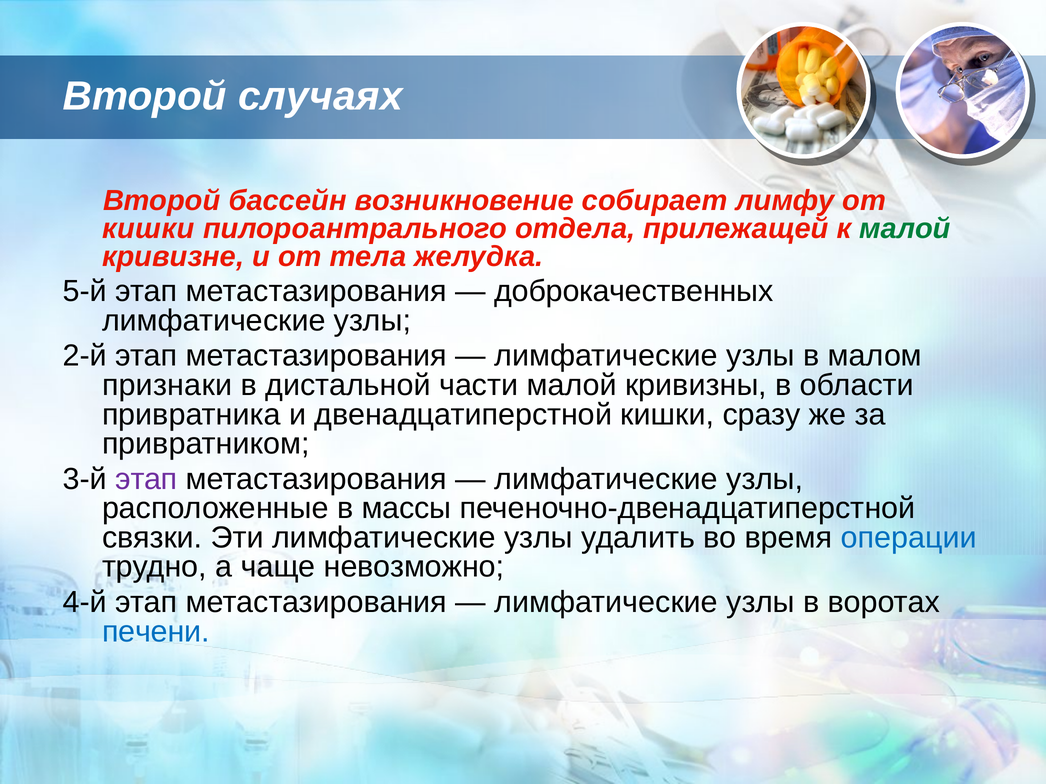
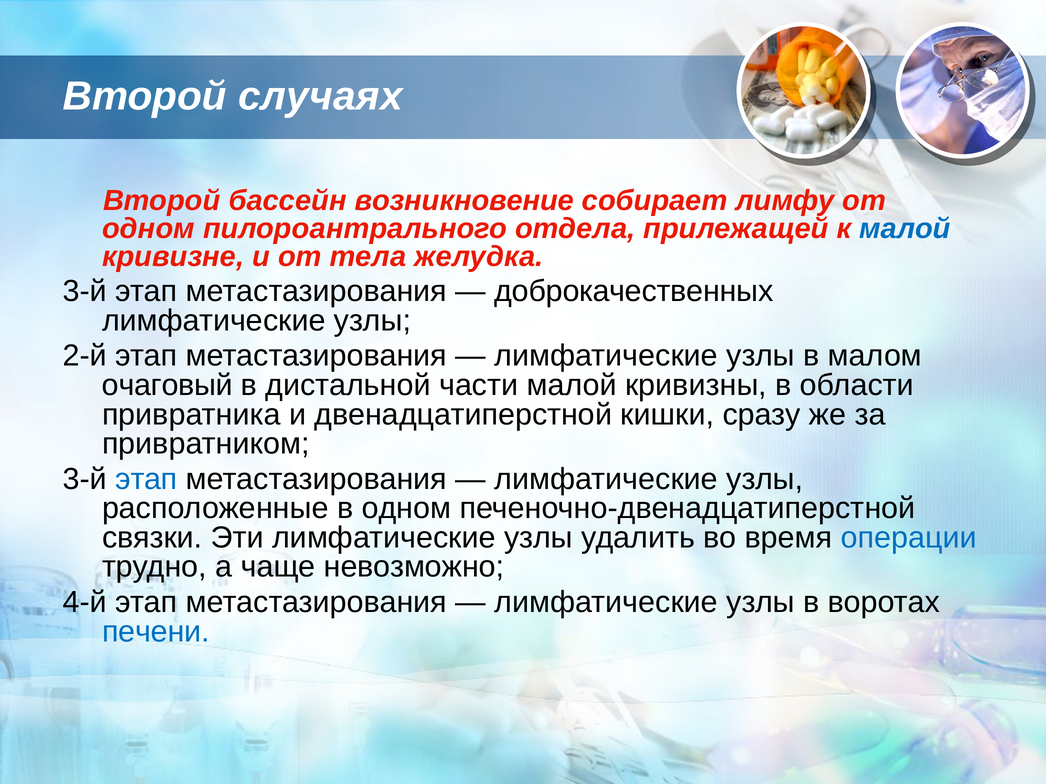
кишки: кишки -> одном (148, 229)
малой colour: green -> blue (905, 229)
5-й: 5-й -> 3-й (85, 291)
признаки: признаки -> очаговый (167, 385)
этап colour: purple -> blue (146, 479)
в массы: массы -> одном (406, 509)
